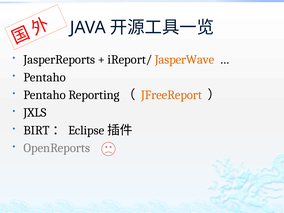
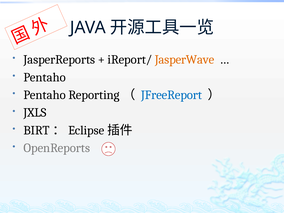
JFreeReport colour: orange -> blue (172, 95)
